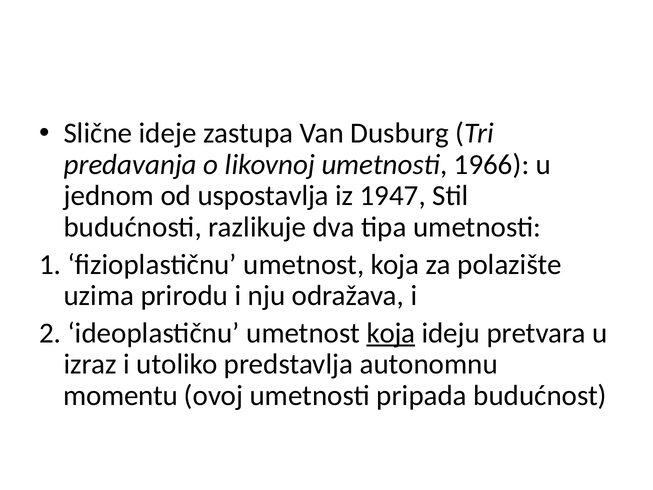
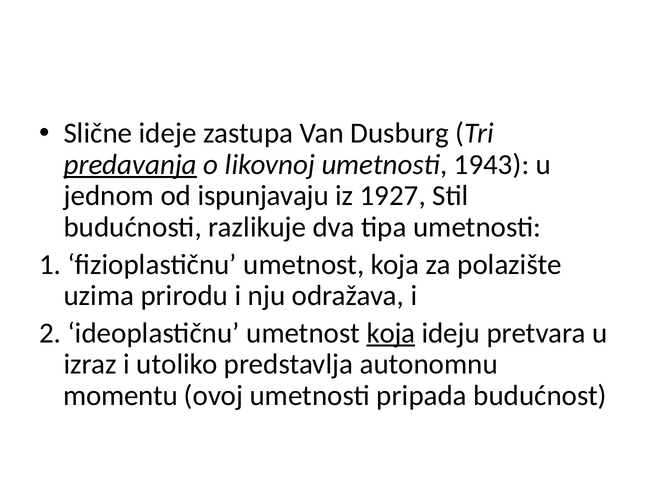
predavanja underline: none -> present (130, 164)
1966: 1966 -> 1943 (492, 164)
uspostavlja: uspostavlja -> ispunjavaju (263, 196)
1947: 1947 -> 1927 (393, 196)
